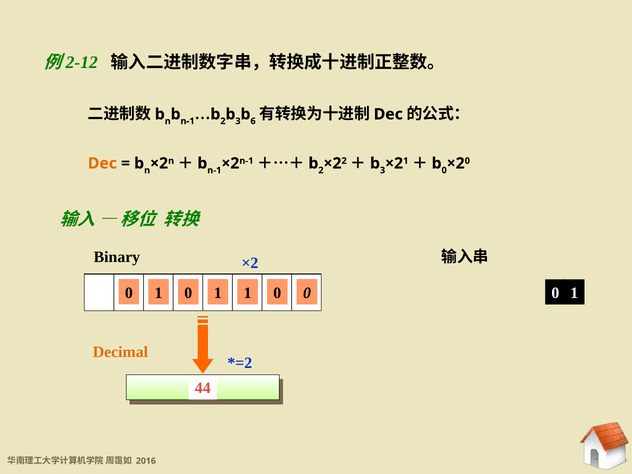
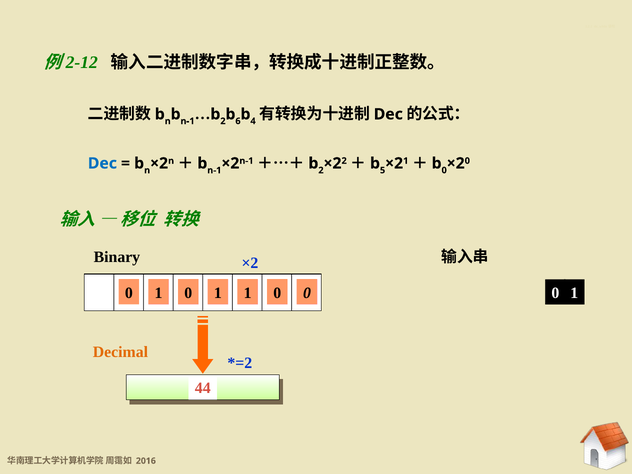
3: 3 -> 6 (238, 121)
6: 6 -> 4 (253, 121)
Dec colour: orange -> blue (102, 163)
3: 3 -> 5 (383, 170)
